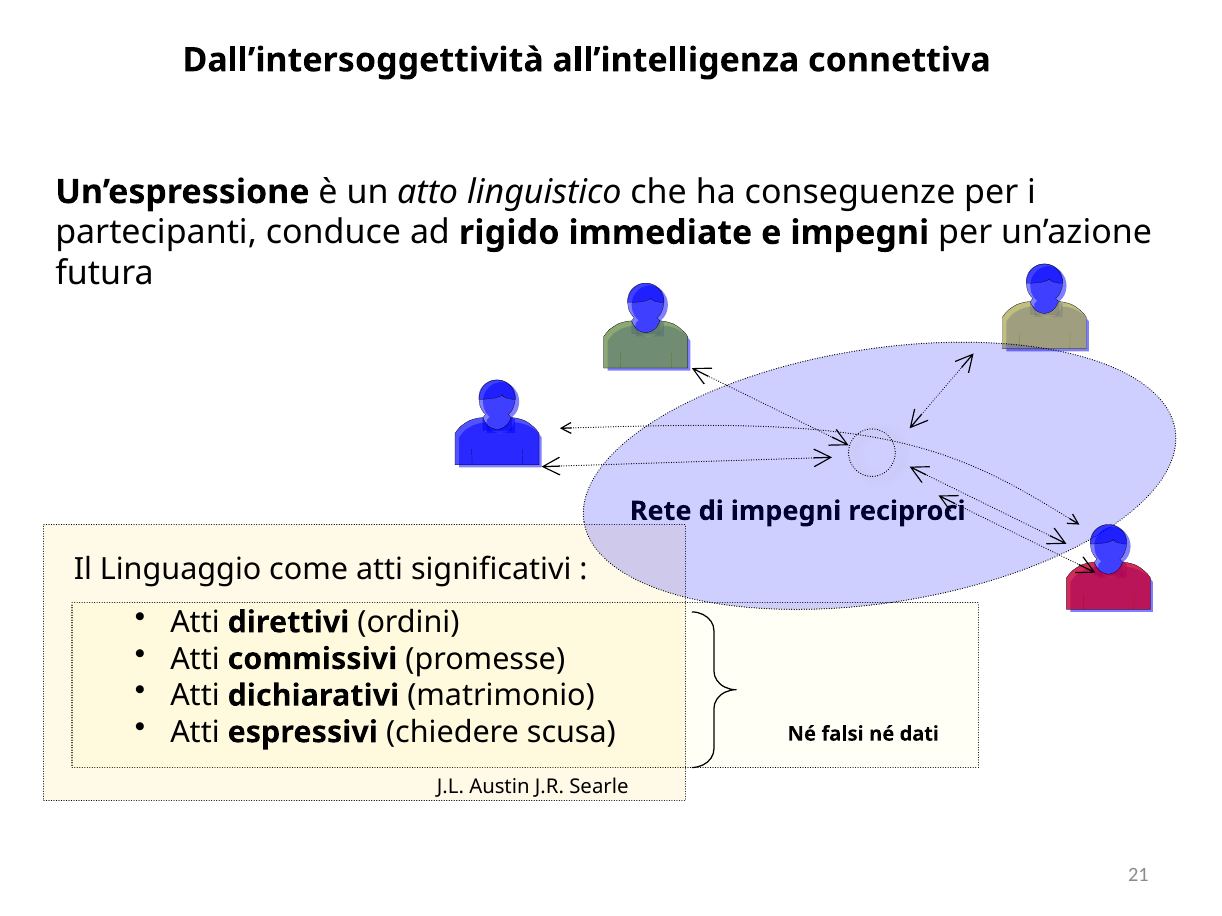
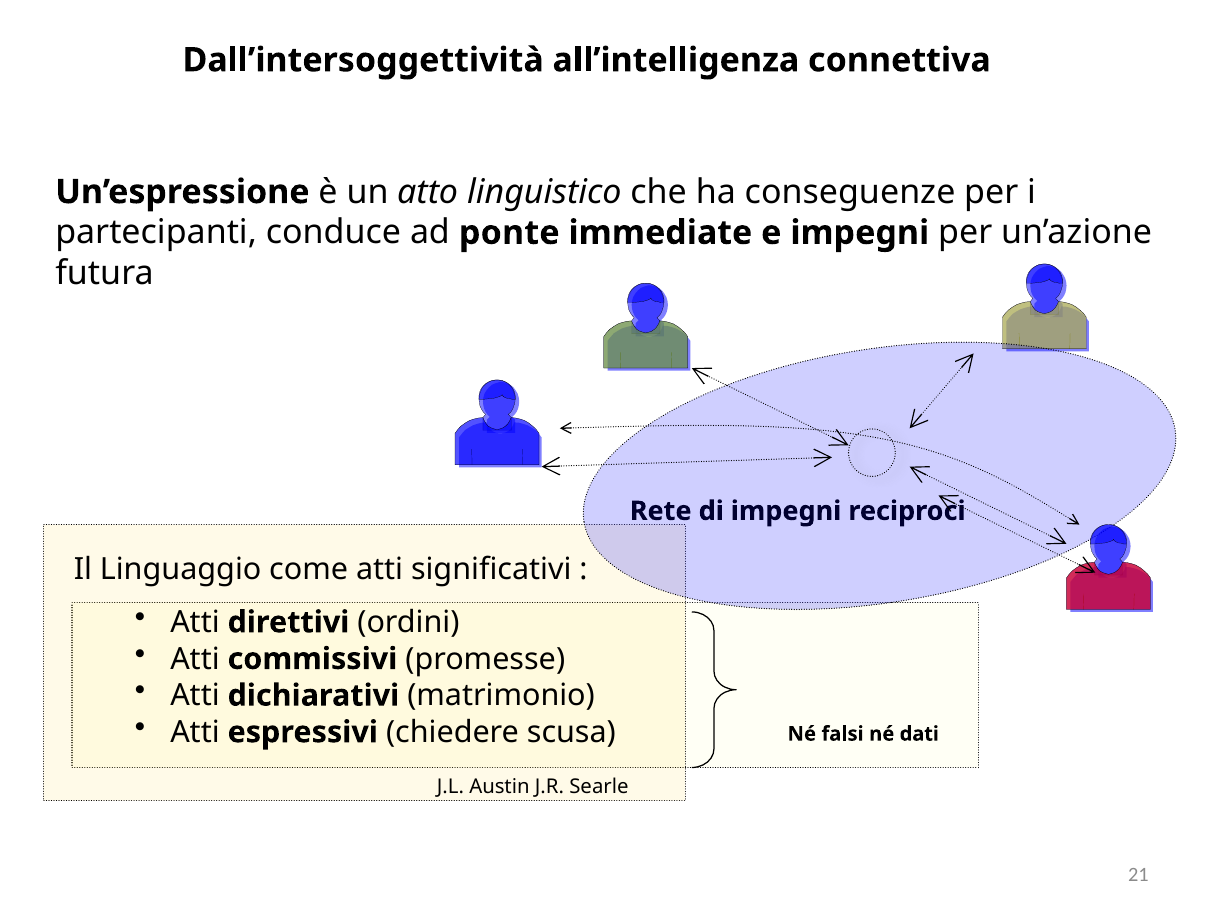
rigido: rigido -> ponte (509, 233)
